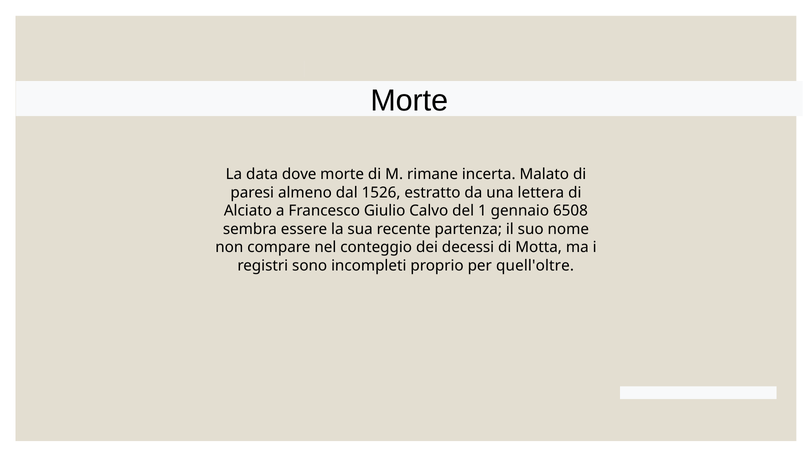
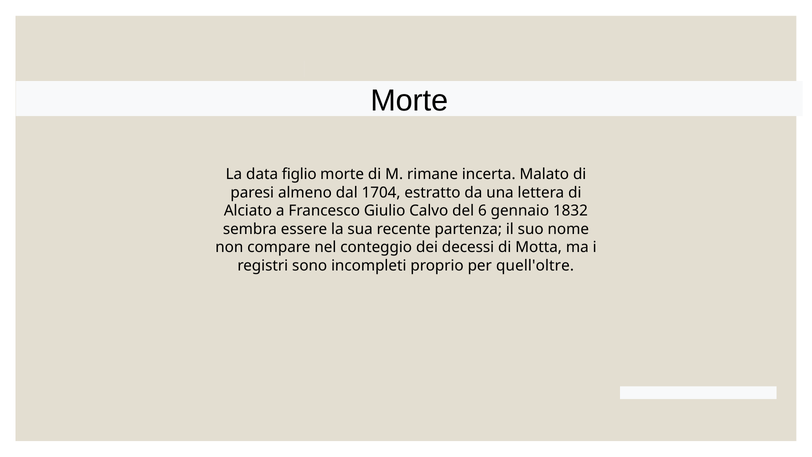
dove: dove -> figlio (299, 174)
1526: 1526 -> 1704 (381, 192)
1: 1 -> 6 (482, 211)
6508: 6508 -> 1832 (570, 211)
